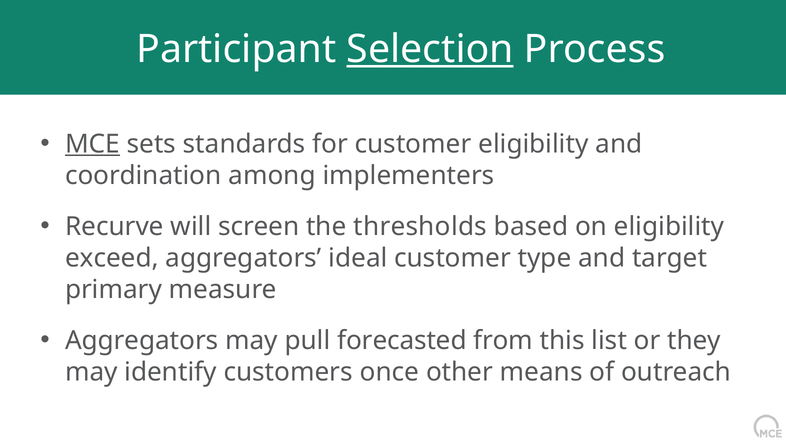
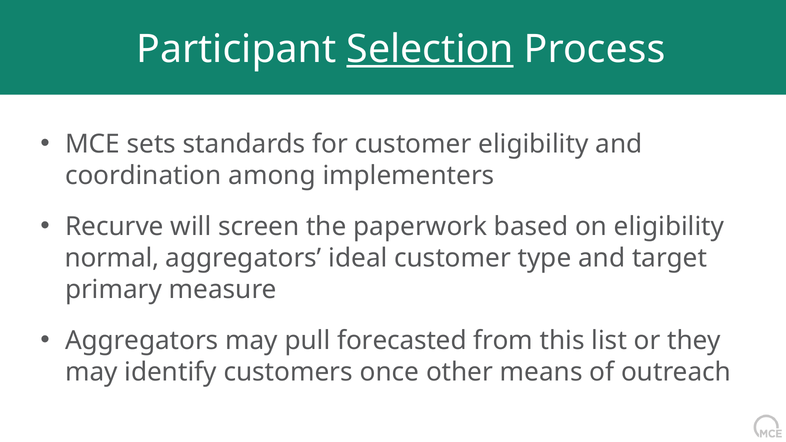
MCE underline: present -> none (92, 144)
thresholds: thresholds -> paperwork (420, 227)
exceed: exceed -> normal (112, 258)
